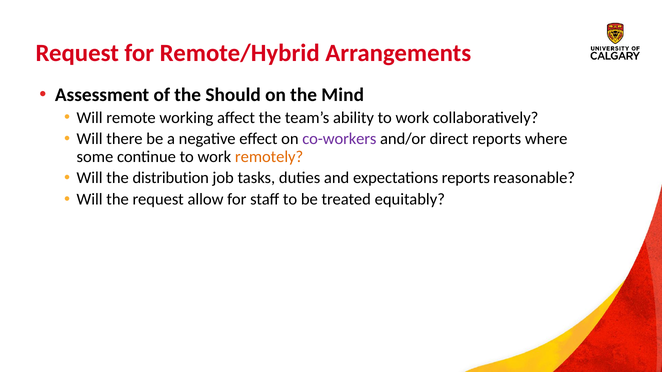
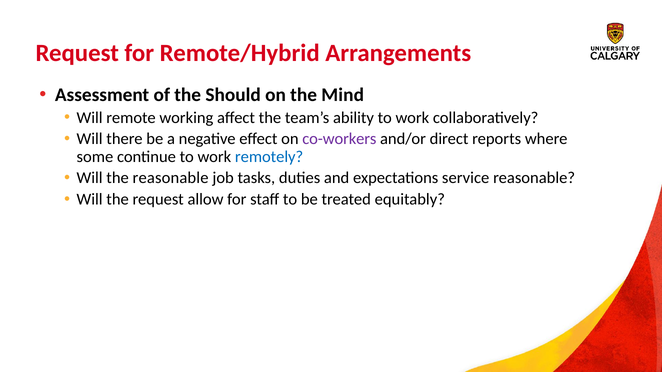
remotely colour: orange -> blue (269, 157)
the distribution: distribution -> reasonable (171, 178)
expectations reports: reports -> service (466, 178)
